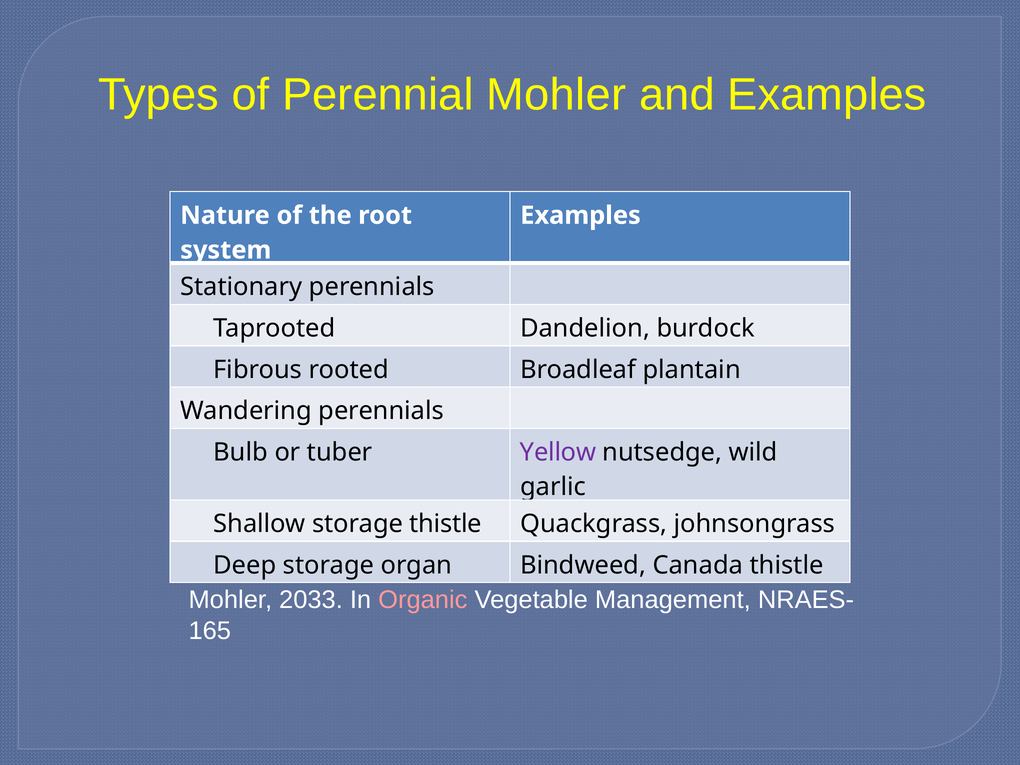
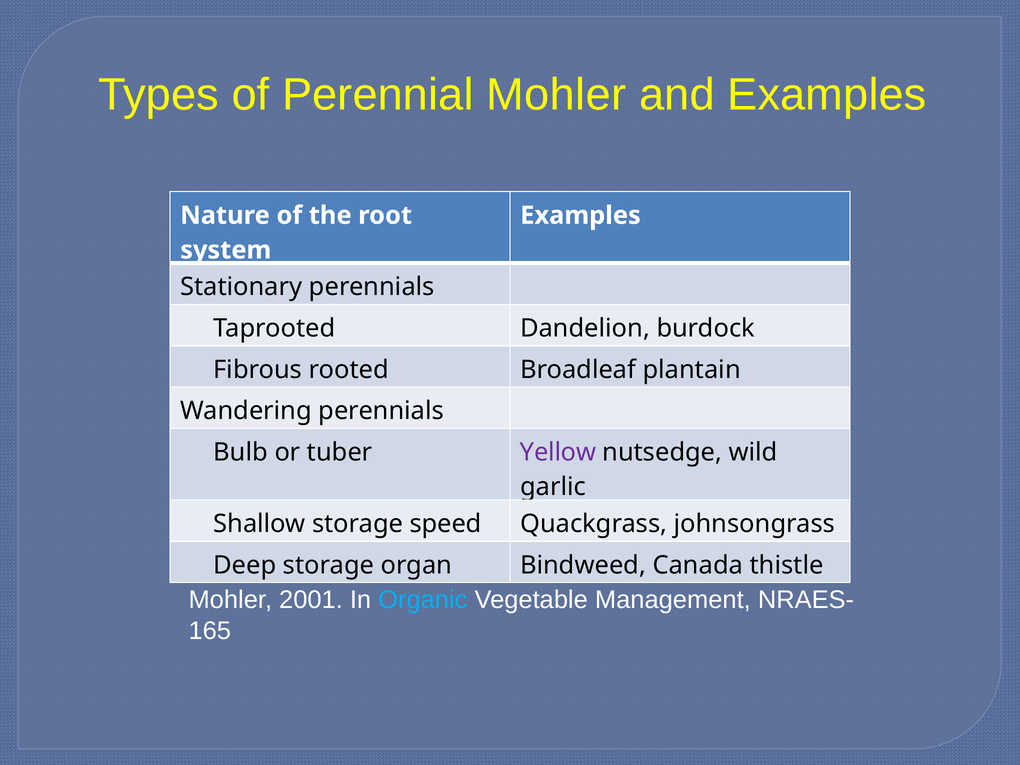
storage thistle: thistle -> speed (446, 524)
2033: 2033 -> 2001 (311, 600)
Organic colour: pink -> light blue (423, 600)
